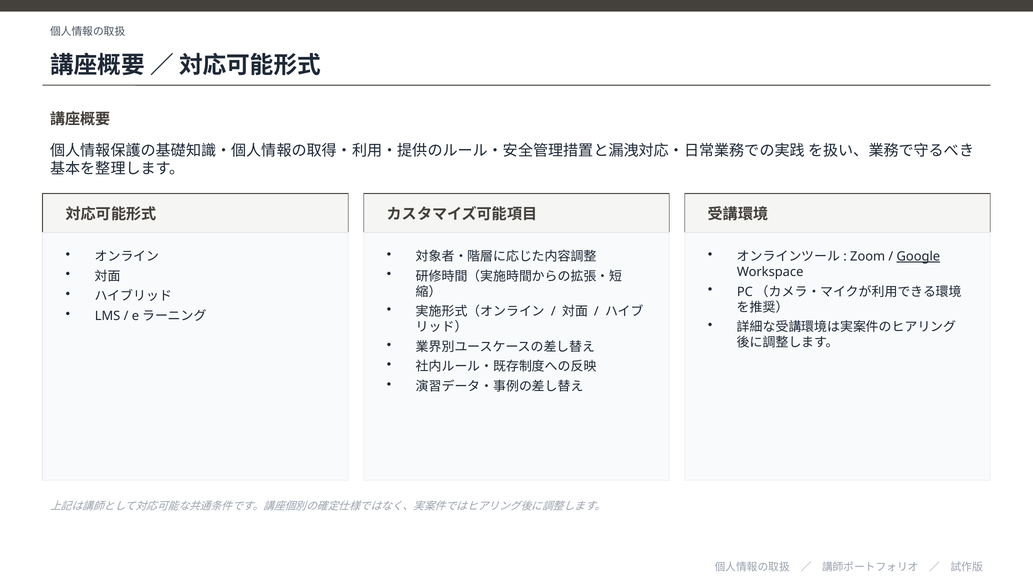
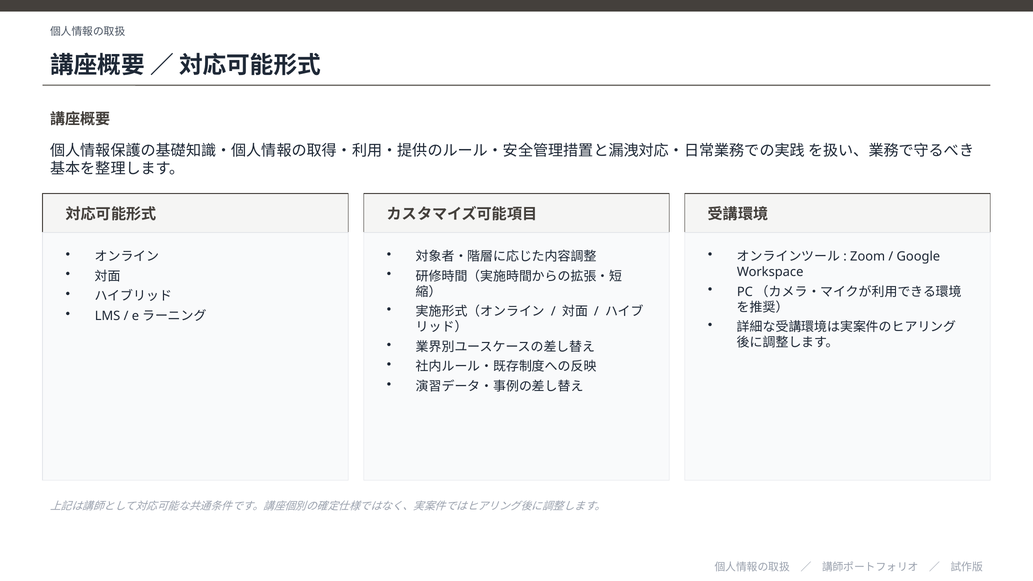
Google underline: present -> none (918, 257)
